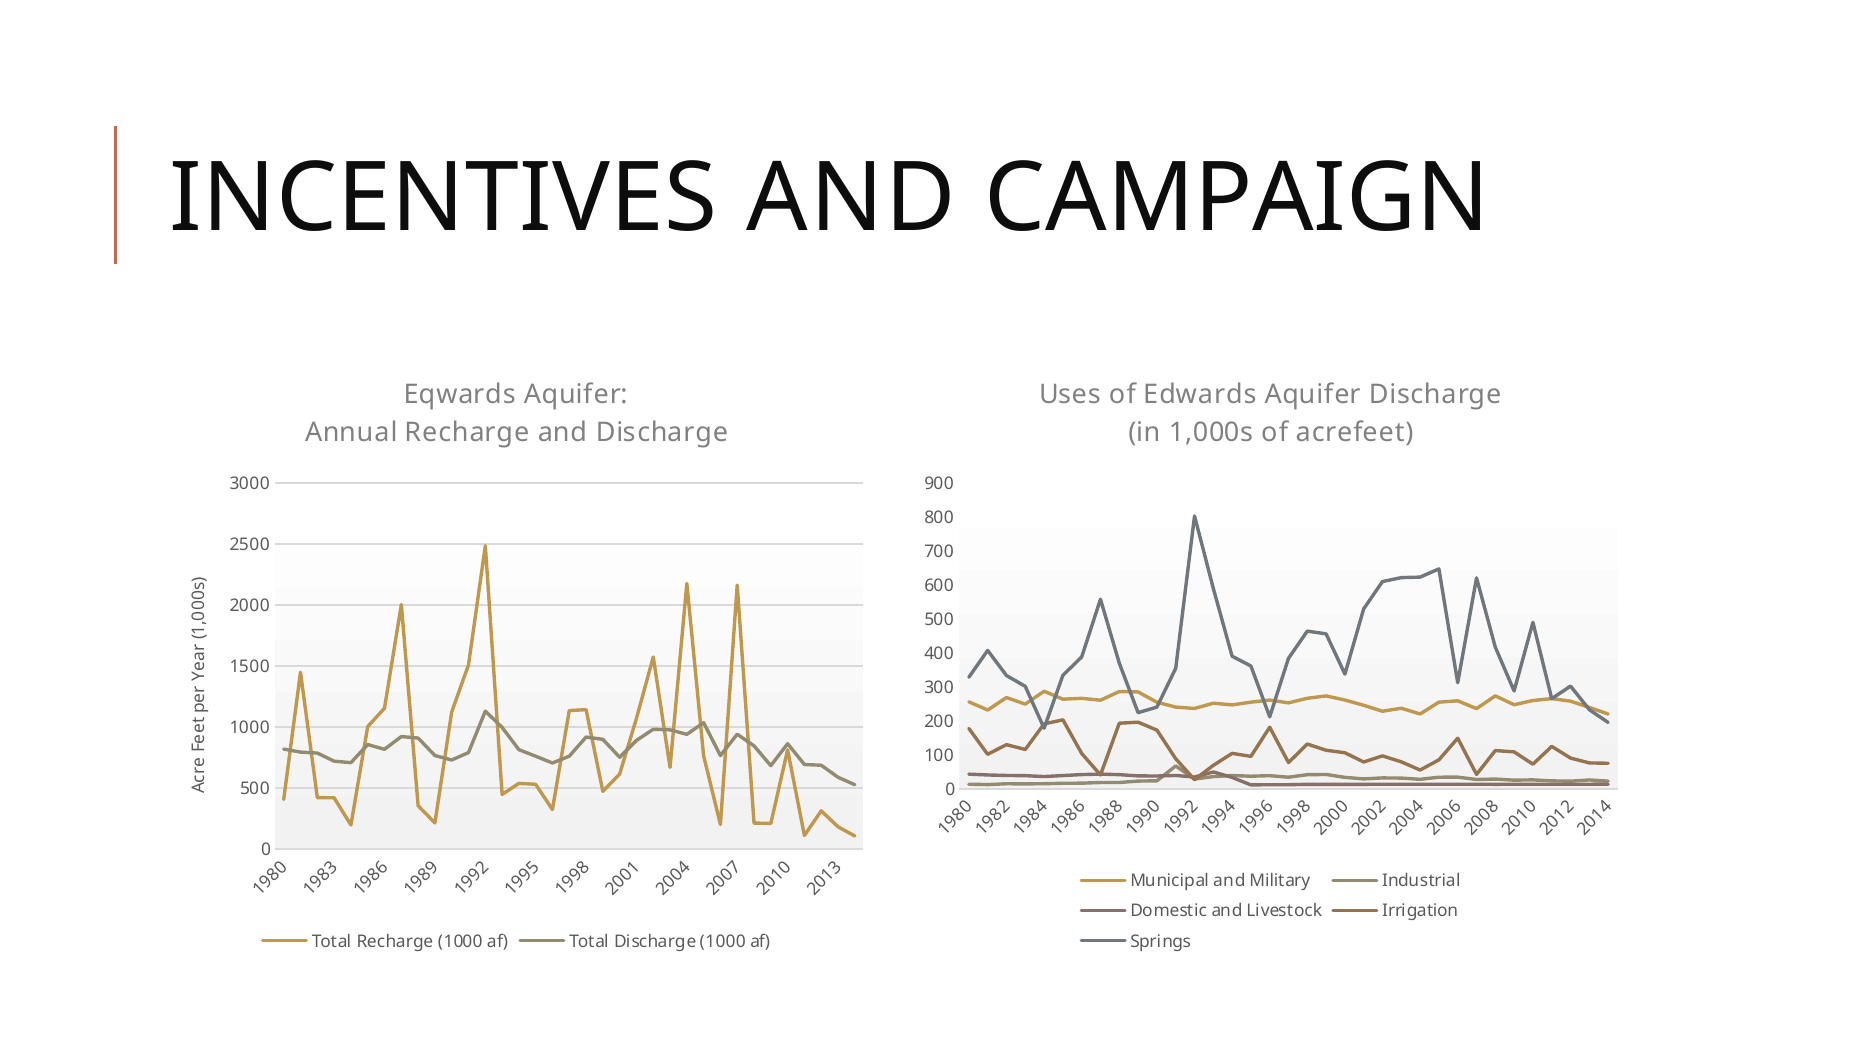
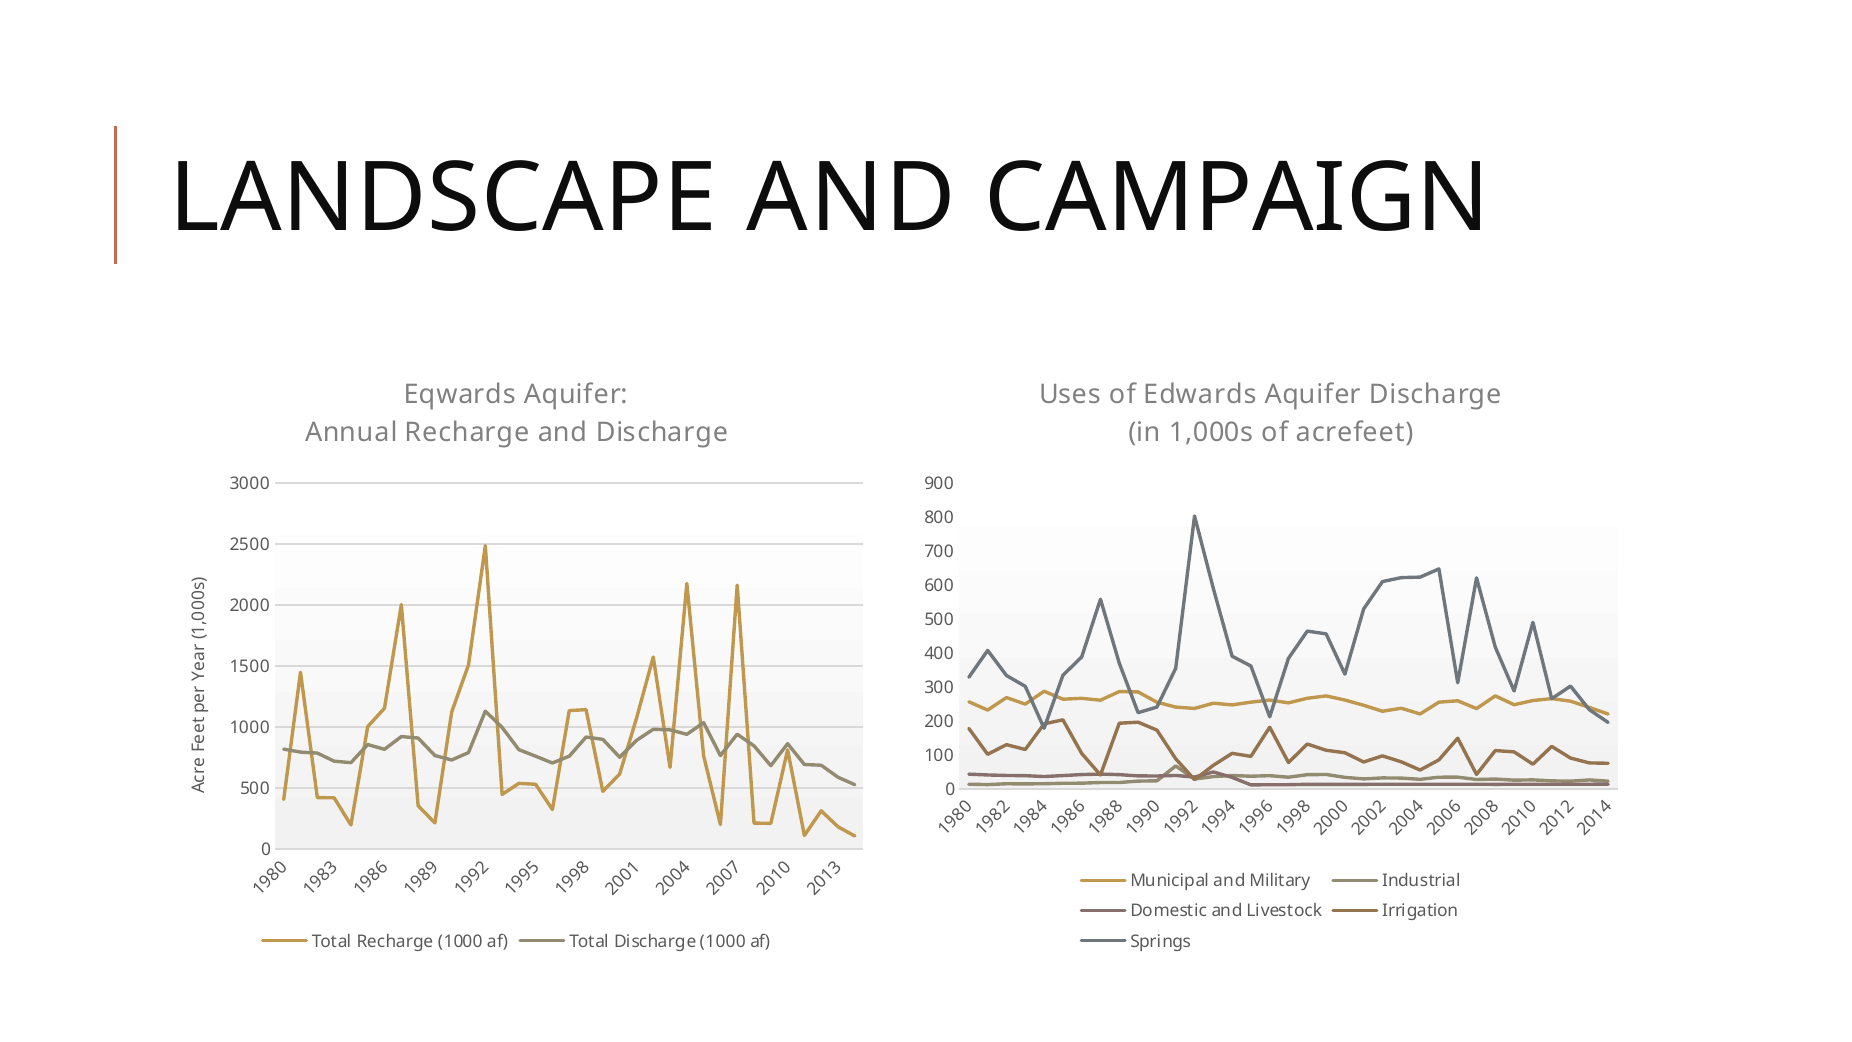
INCENTIVES: INCENTIVES -> LANDSCAPE (444, 199)
